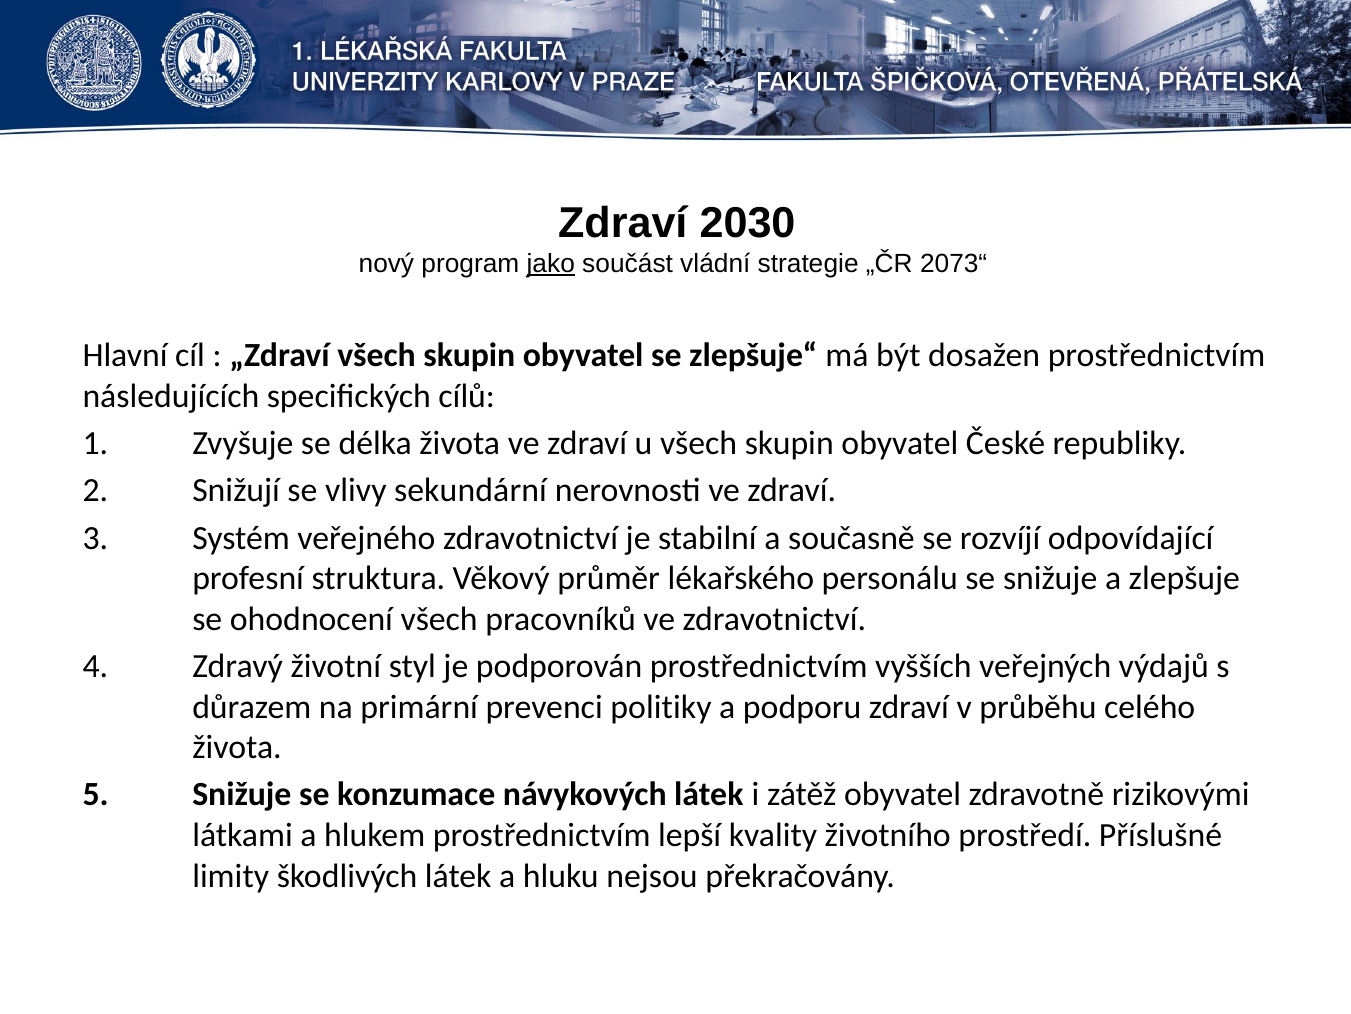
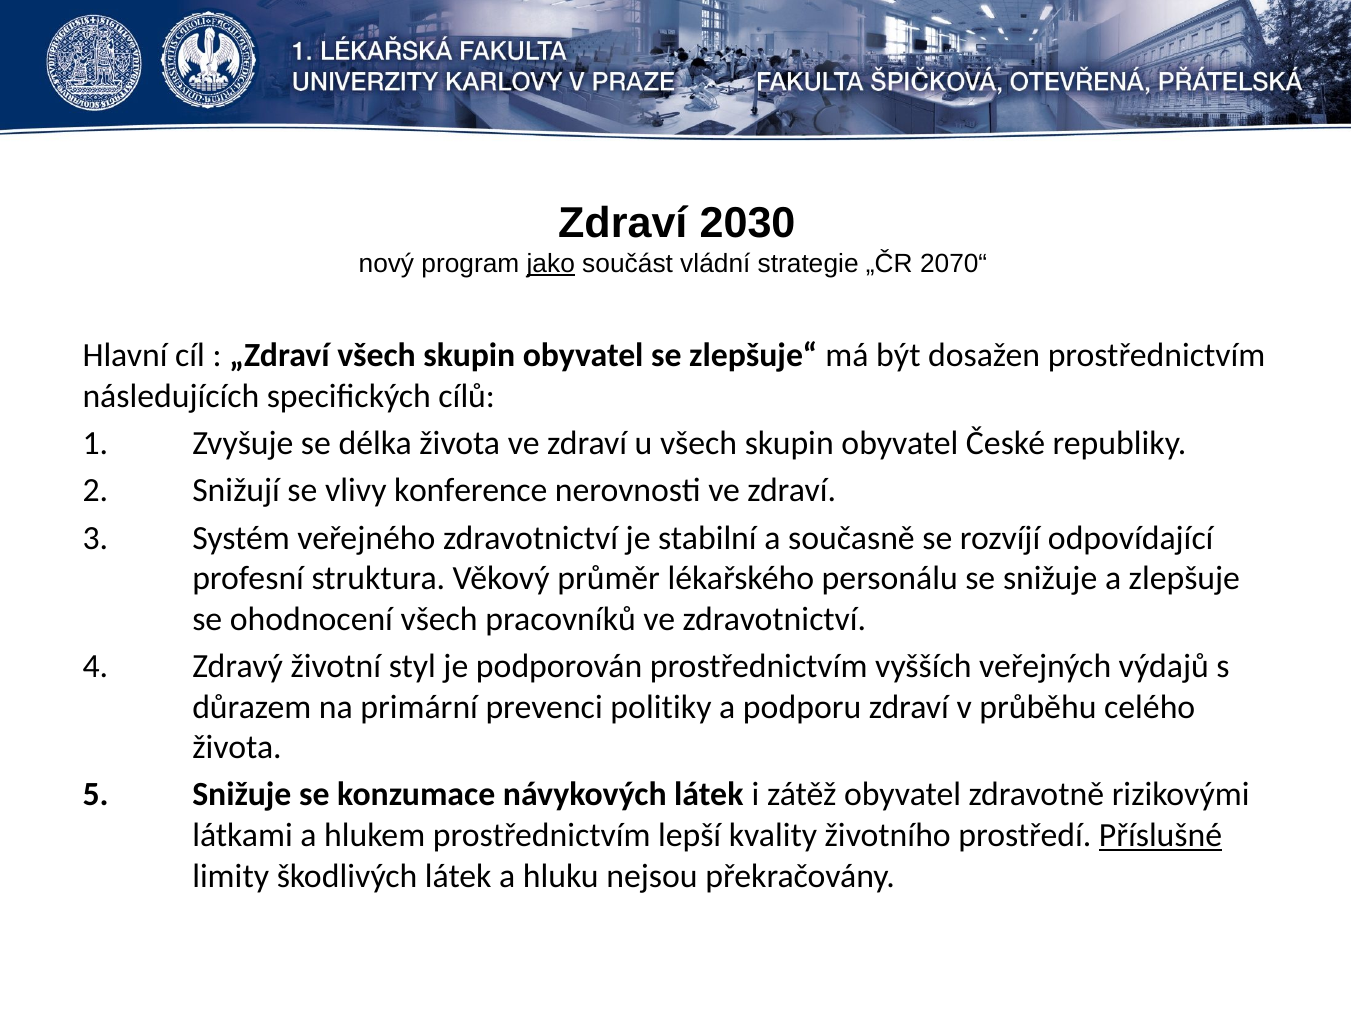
2073“: 2073“ -> 2070“ (954, 263)
sekundární: sekundární -> konference (471, 490)
Příslušné underline: none -> present (1161, 835)
